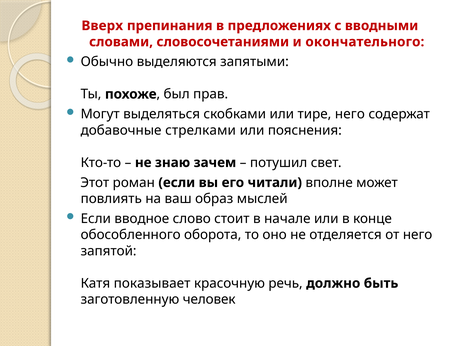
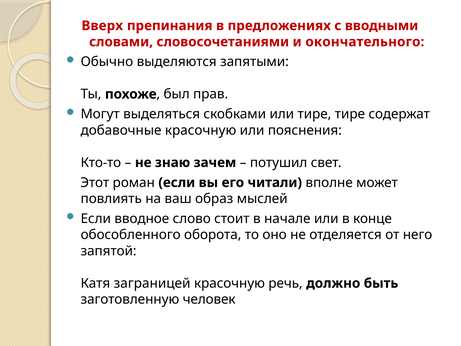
тире него: него -> тире (350, 114)
добавочные стрелками: стрелками -> красочную (201, 130)
показывает: показывает -> заграницей (152, 283)
